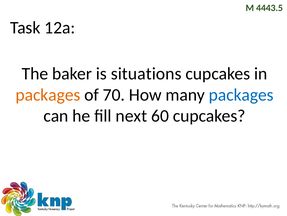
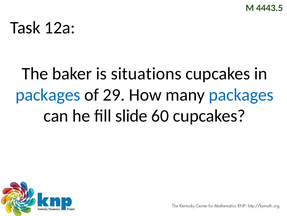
packages colour: orange -> blue (48, 94)
70: 70 -> 29 (114, 94)
next: next -> slide (131, 116)
